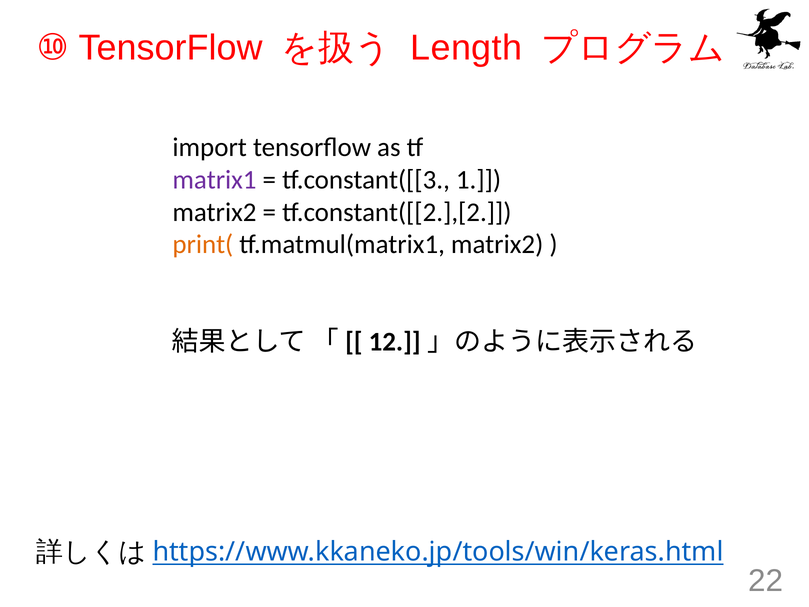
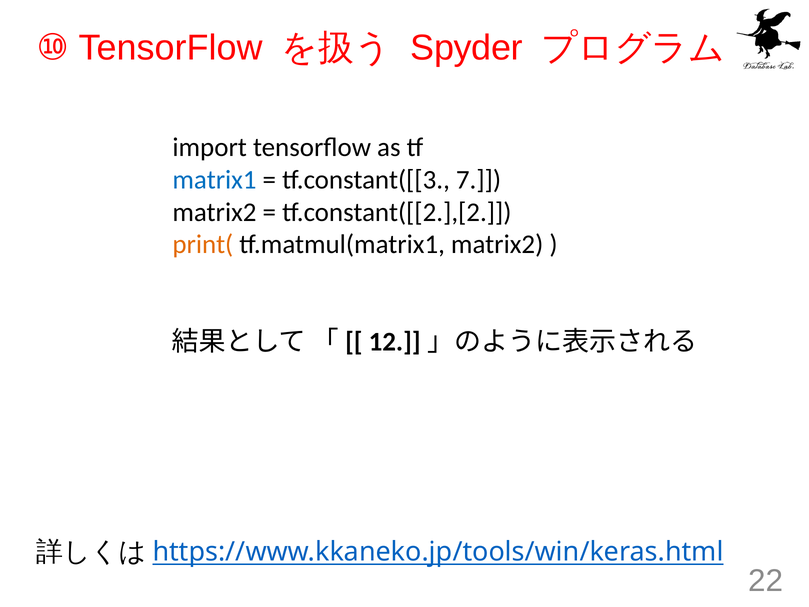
Length: Length -> Spyder (467, 48)
matrix1 colour: purple -> blue (214, 180)
1: 1 -> 7 (479, 180)
